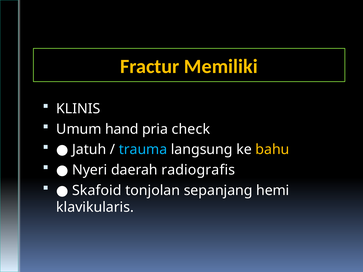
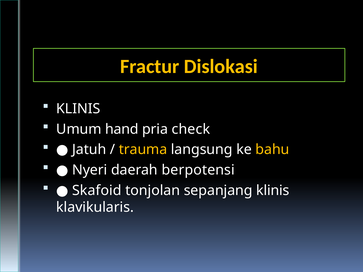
Memiliki: Memiliki -> Dislokasi (221, 66)
trauma colour: light blue -> yellow (143, 150)
radiografis: radiografis -> berpotensi (198, 170)
sepanjang hemi: hemi -> klinis (273, 191)
